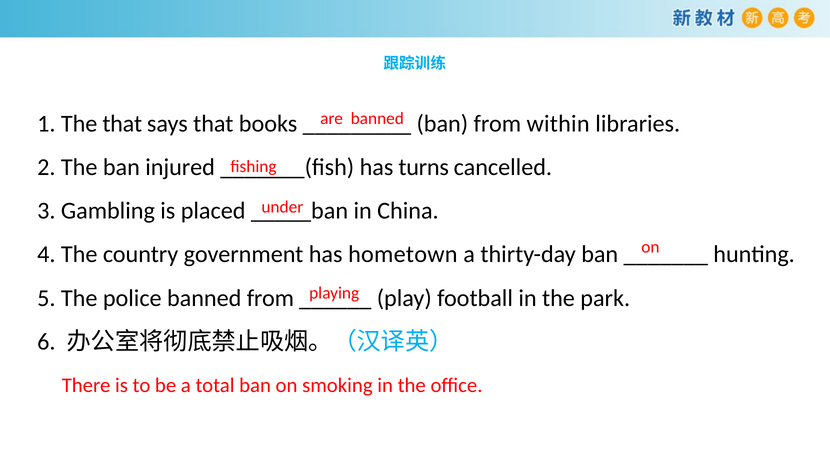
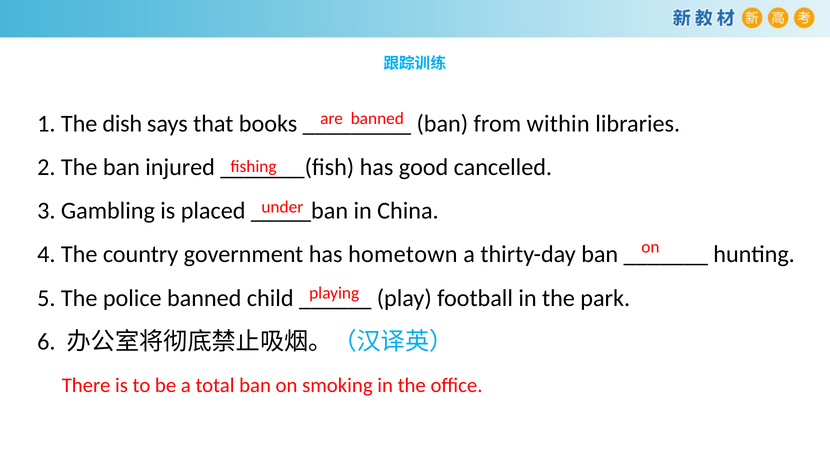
The that: that -> dish (122, 124)
turns: turns -> good (424, 167)
banned from: from -> child (270, 298)
